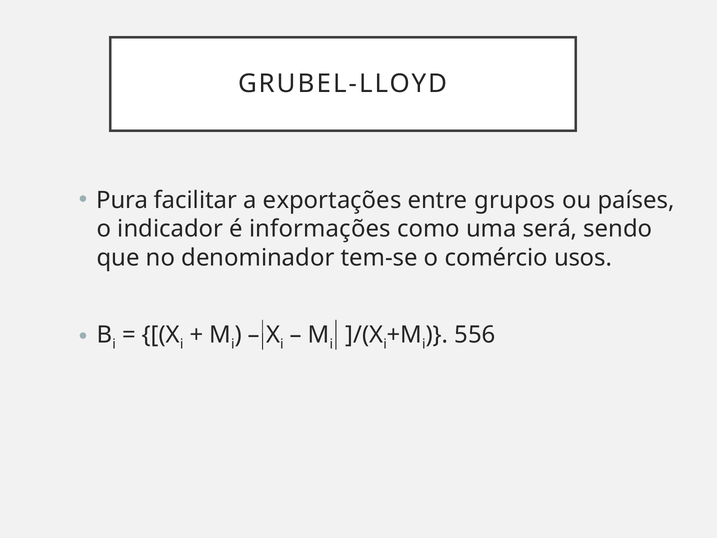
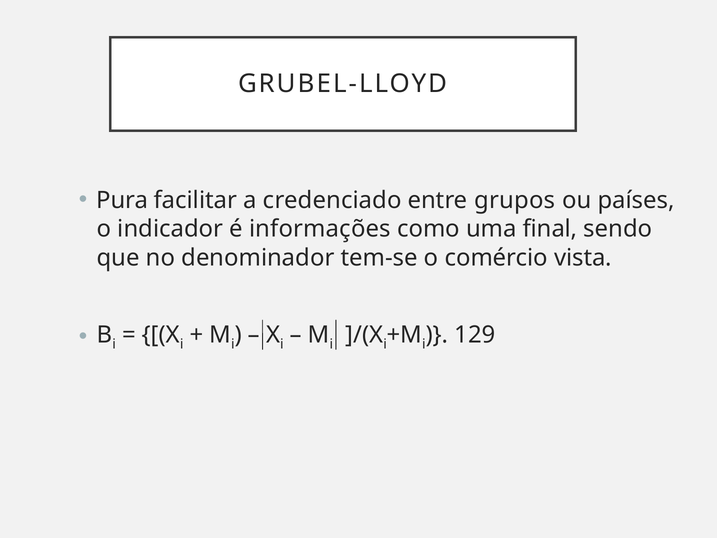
exportações: exportações -> credenciado (332, 200)
será: será -> final (550, 229)
usos: usos -> vista (583, 258)
556: 556 -> 129 (475, 335)
